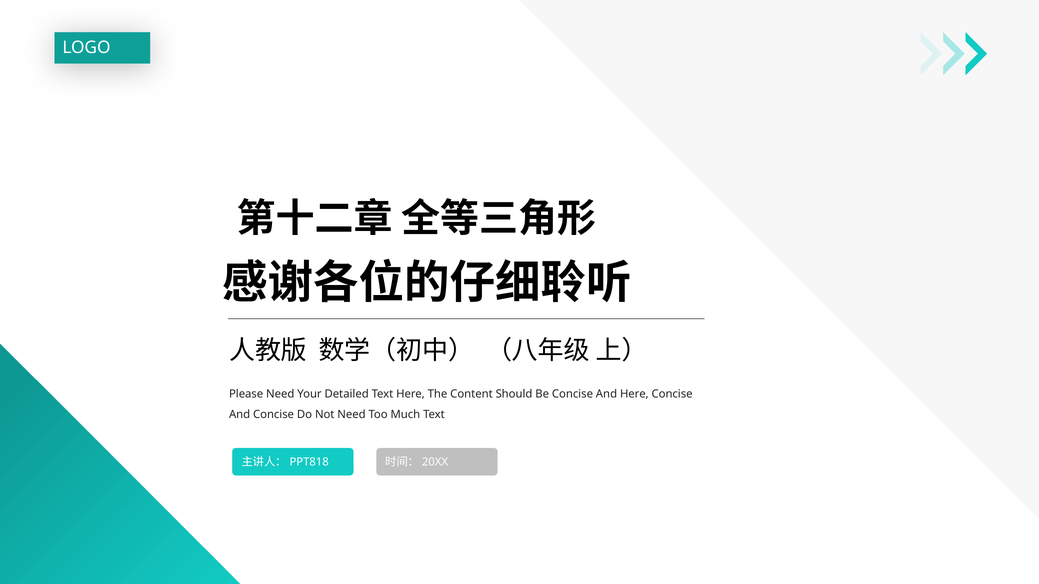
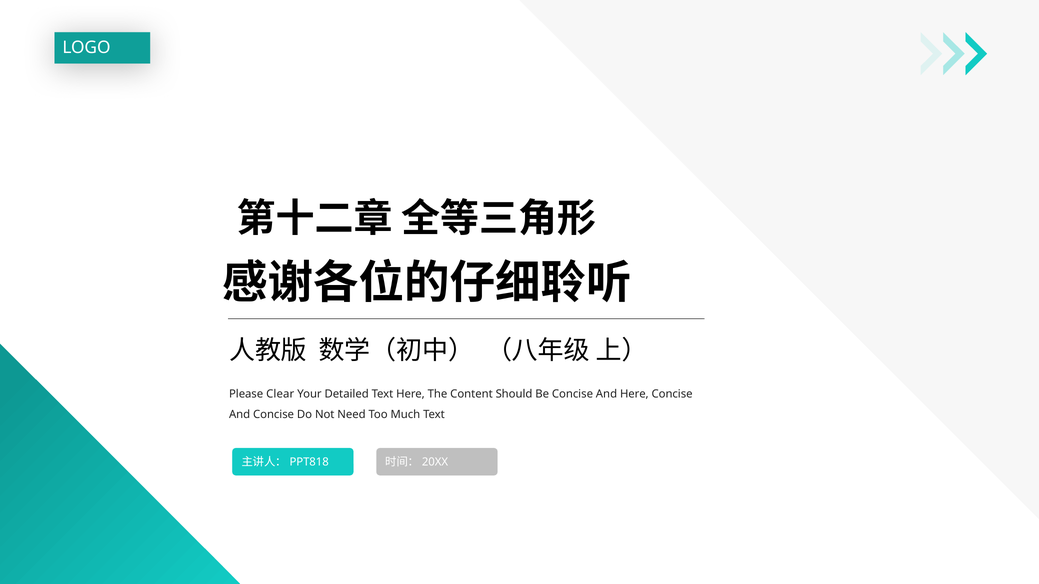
Please Need: Need -> Clear (280, 394)
